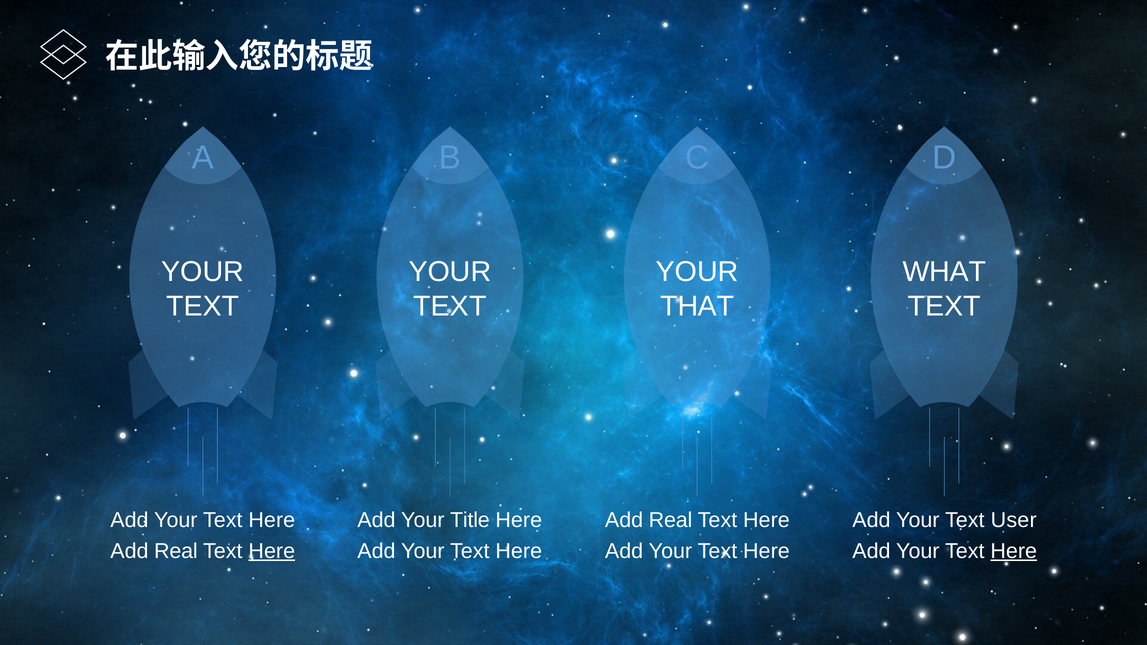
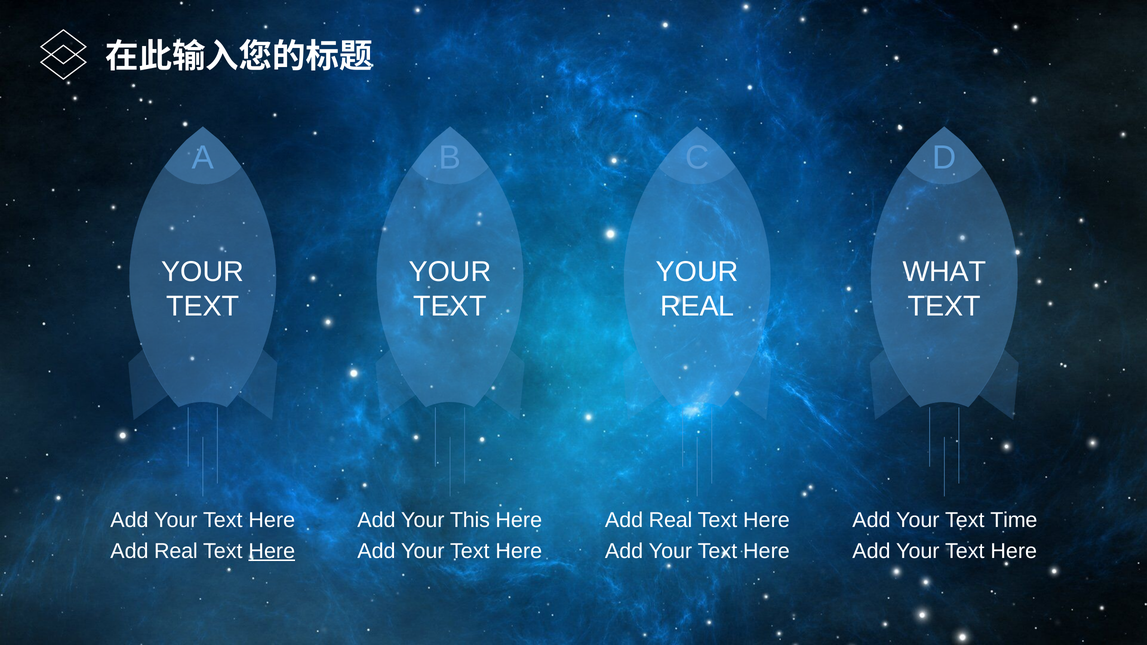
THAT: THAT -> REAL (697, 306)
Title: Title -> This (470, 520)
User: User -> Time (1014, 520)
Here underline: present -> none (1014, 551)
